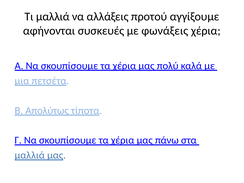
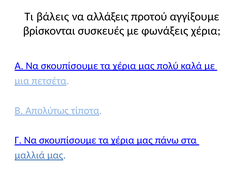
Τι μαλλιά: μαλλιά -> βάλεις (53, 16)
αφήνονται: αφήνονται -> βρίσκονται (49, 31)
